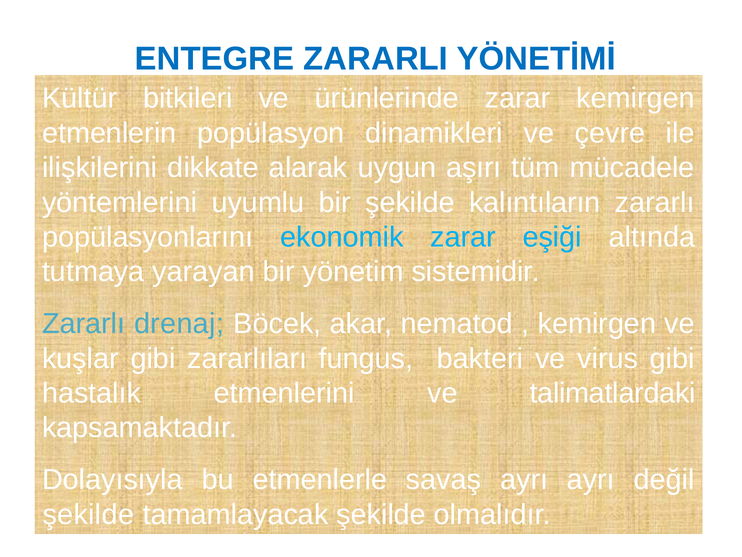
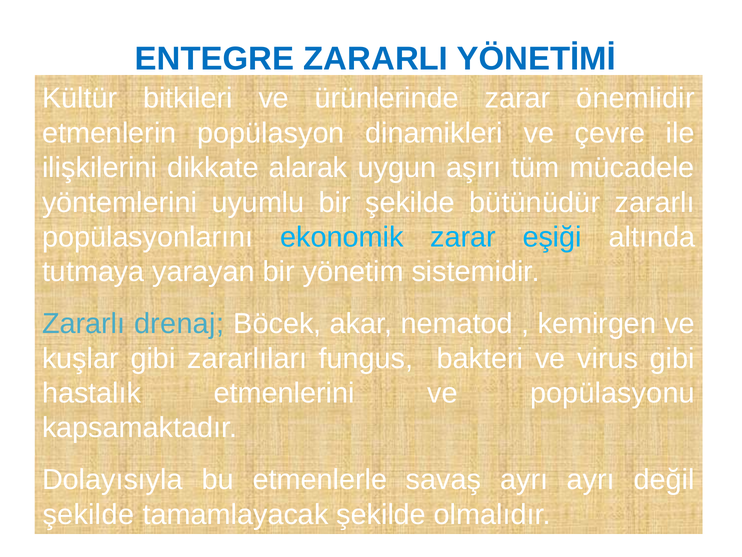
zarar kemirgen: kemirgen -> önemlidir (635, 98)
kalıntıların: kalıntıların -> bütünüdür (535, 202)
talimatlardaki: talimatlardaki -> popülasyonu (612, 393)
